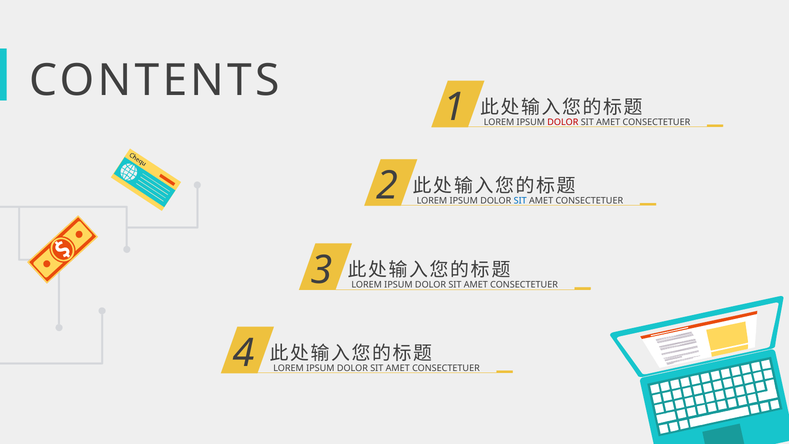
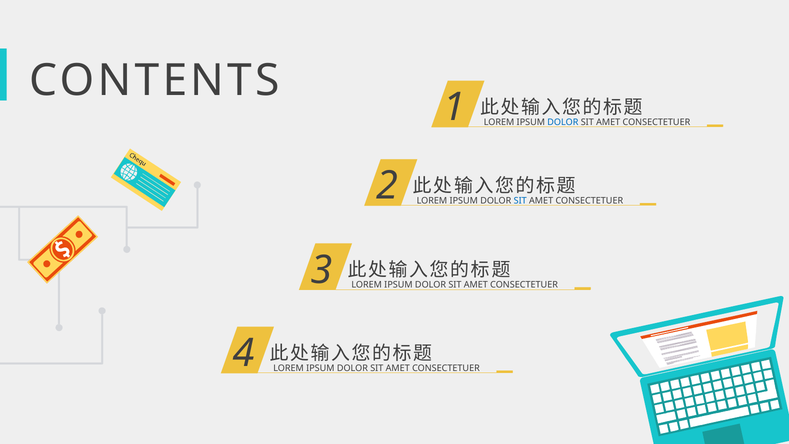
DOLOR colour: red -> blue (563, 122)
